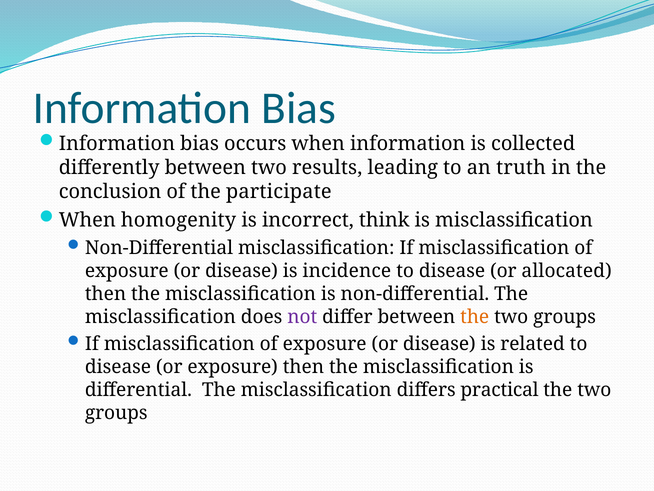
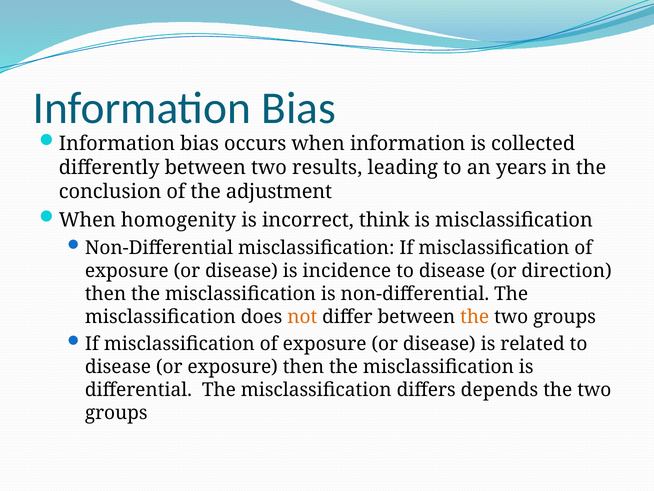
truth: truth -> years (521, 167)
participate: participate -> adjustment (279, 191)
allocated: allocated -> direction (567, 271)
not colour: purple -> orange (302, 316)
practical: practical -> depends (499, 389)
